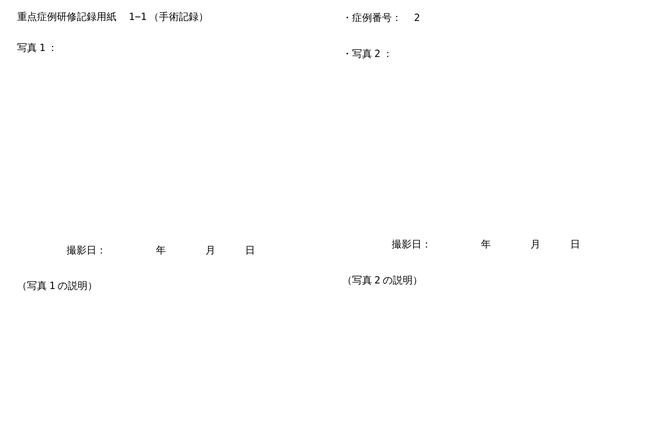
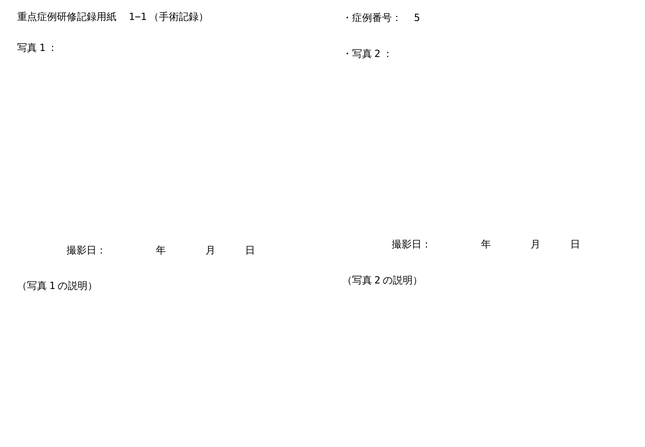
2: 2 -> 5 (417, 18)
